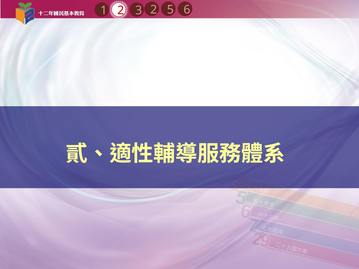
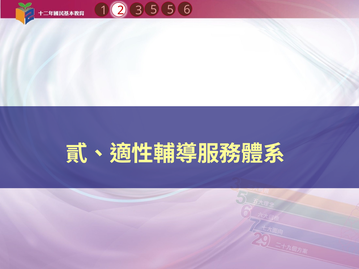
1 2: 2 -> 5 (154, 10)
